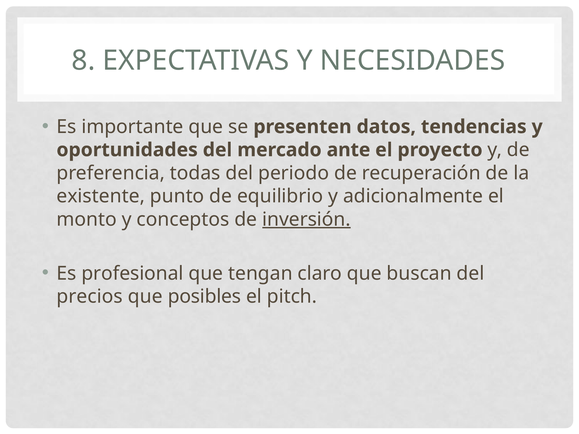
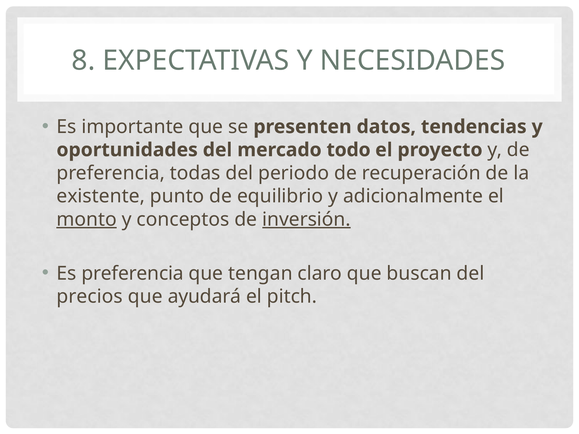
ante: ante -> todo (349, 150)
monto underline: none -> present (87, 219)
Es profesional: profesional -> preferencia (133, 273)
posibles: posibles -> ayudará (204, 297)
